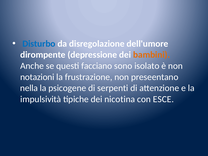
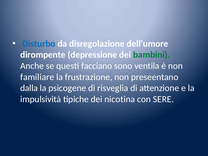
bambini colour: orange -> green (152, 55)
isolato: isolato -> ventila (147, 66)
notazioni: notazioni -> familiare (37, 77)
nella: nella -> dalla (29, 88)
serpenti: serpenti -> risveglia (113, 88)
ESCE: ESCE -> SERE (163, 99)
